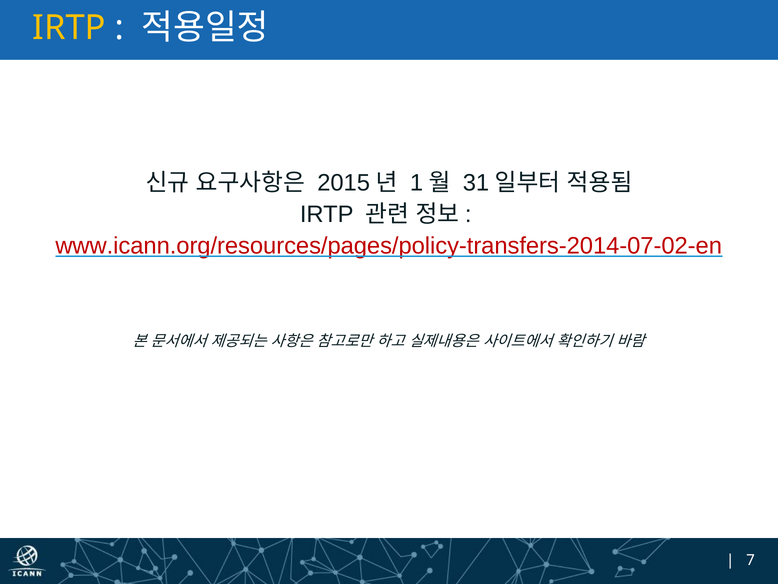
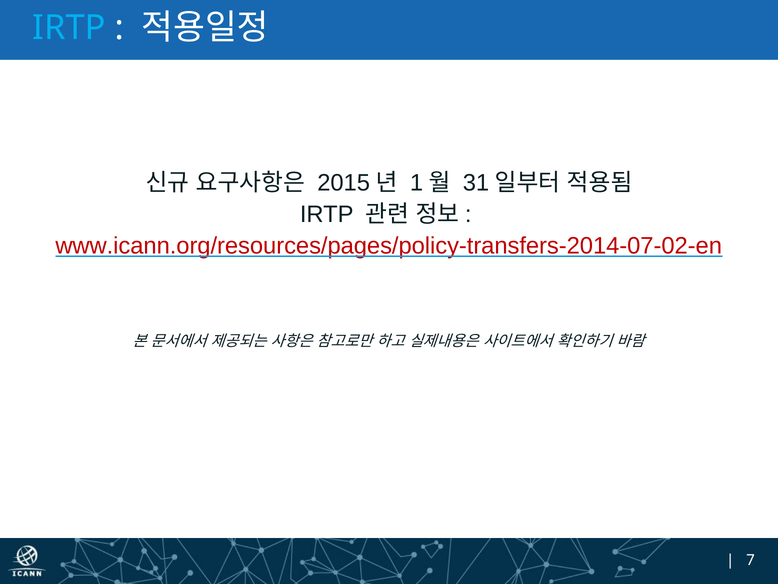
IRTP colour: yellow -> light blue (69, 28)
